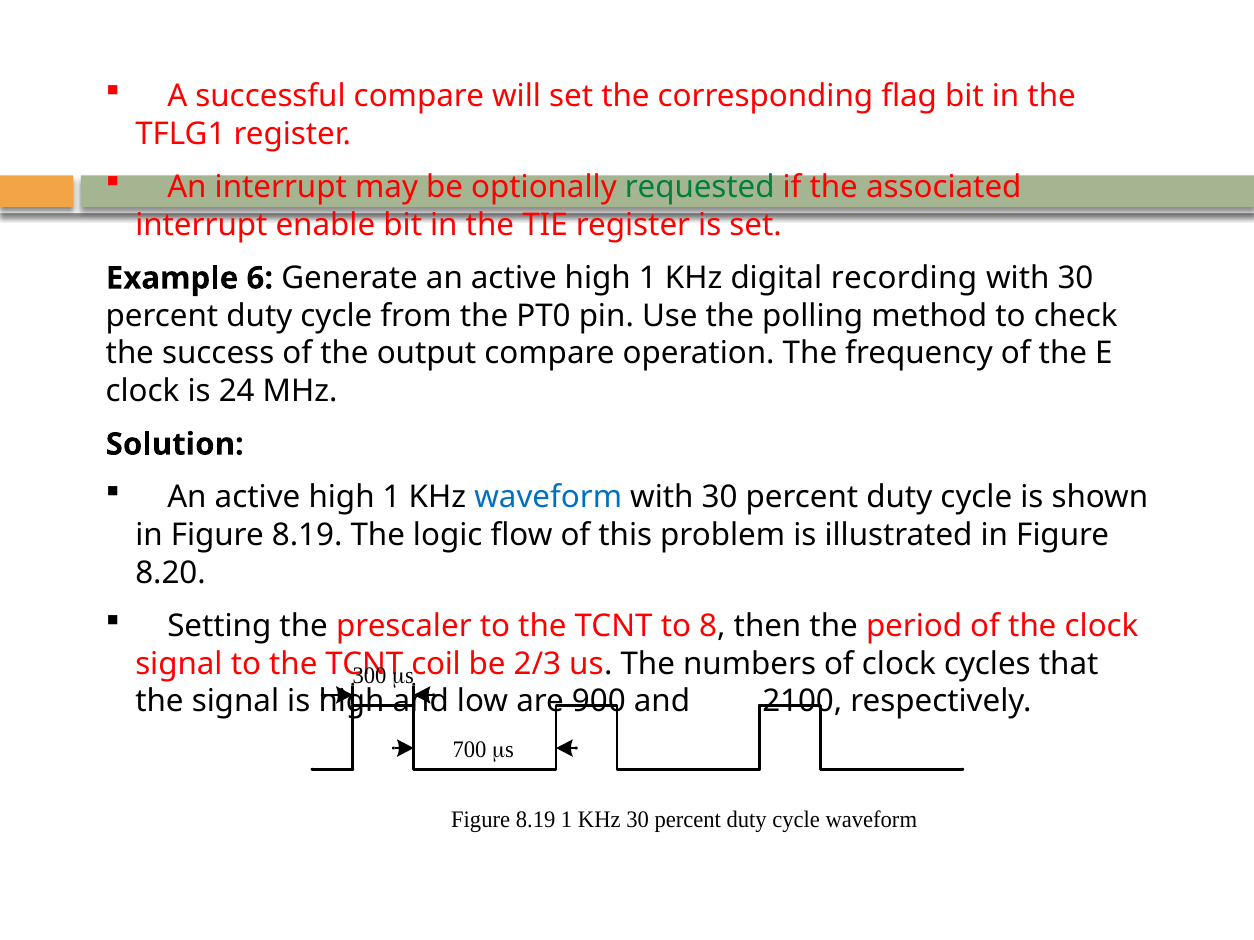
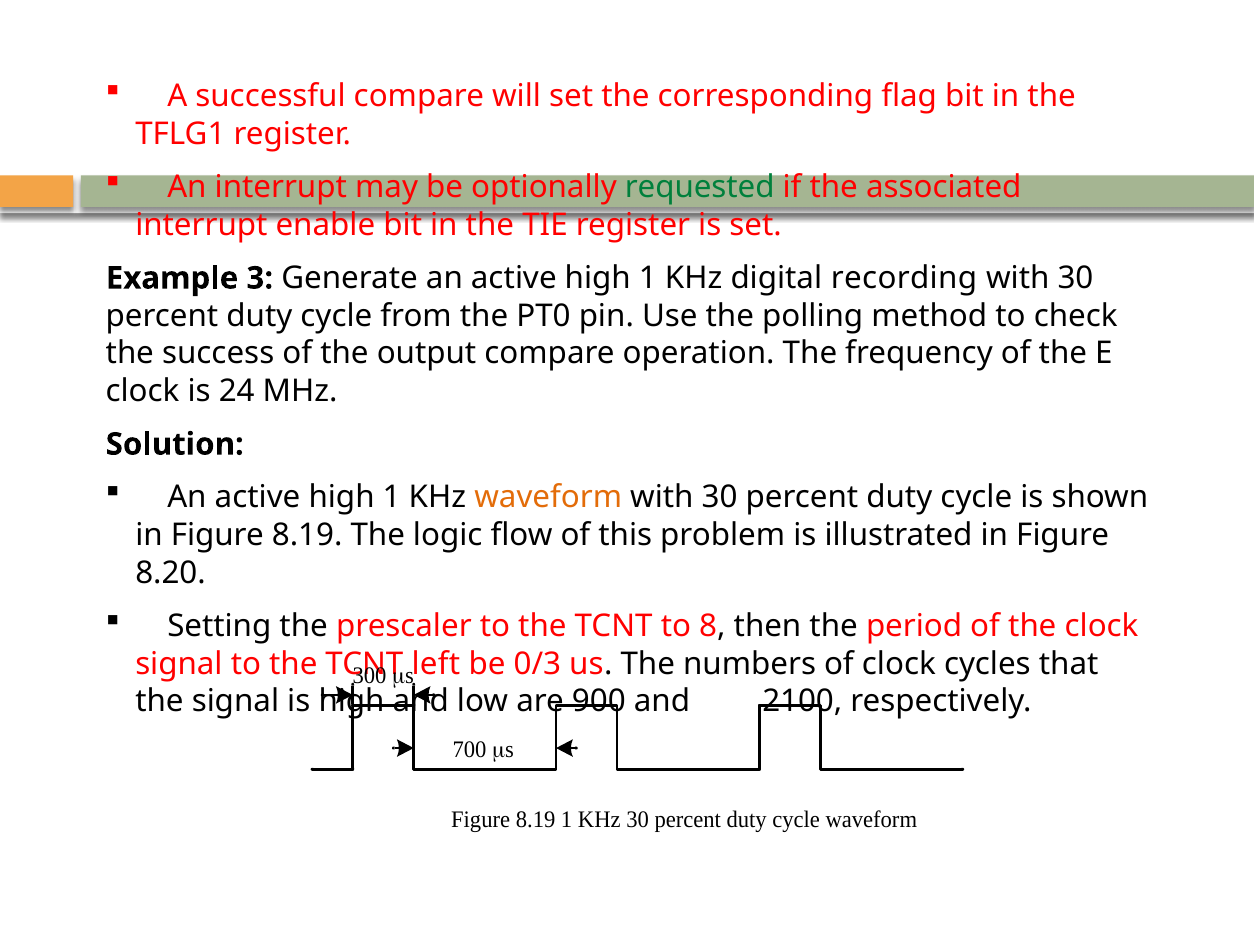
6: 6 -> 3 (260, 278)
waveform colour: blue -> orange (548, 498)
coil: coil -> left (436, 664)
2/3: 2/3 -> 0/3 (537, 664)
